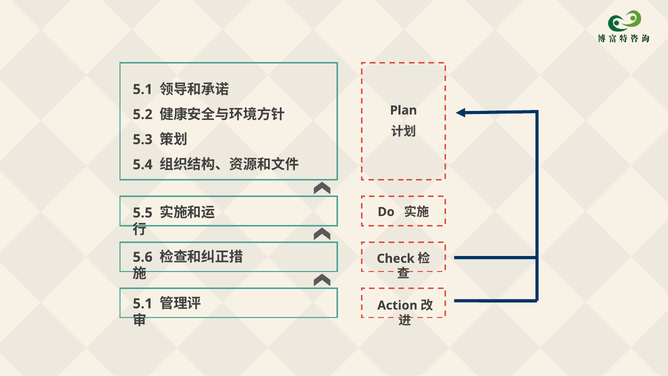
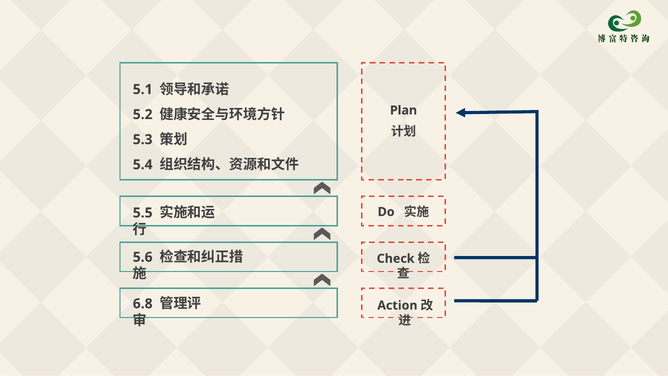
5.1: 5.1 -> 6.8 (143, 303)
